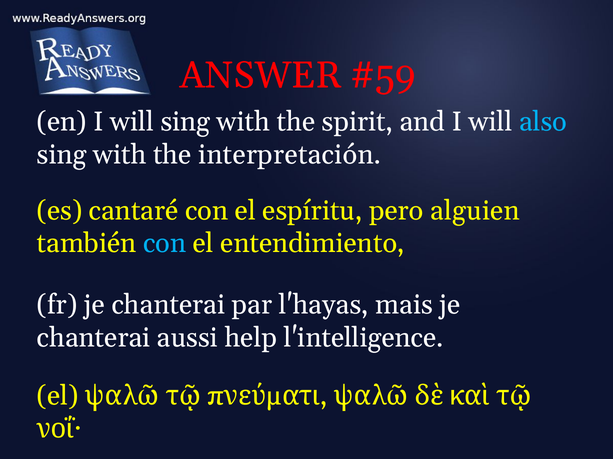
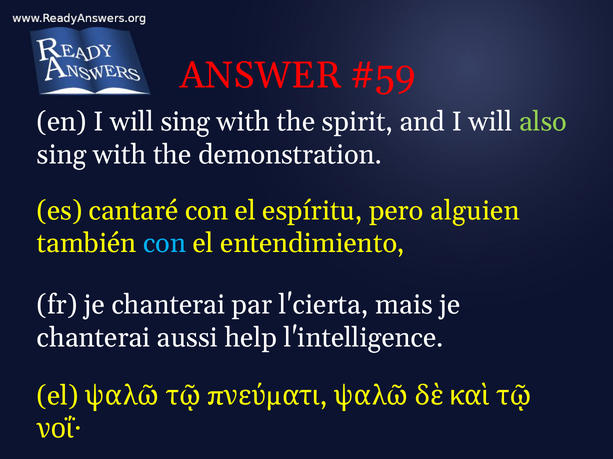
also colour: light blue -> light green (543, 122)
interpretación: interpretación -> demonstration (290, 155)
l'hayas: l'hayas -> l'cierta (324, 305)
